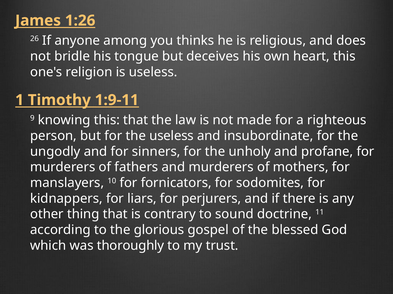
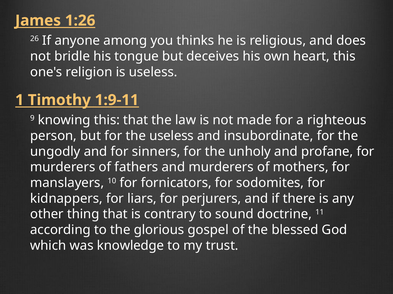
thoroughly: thoroughly -> knowledge (131, 246)
